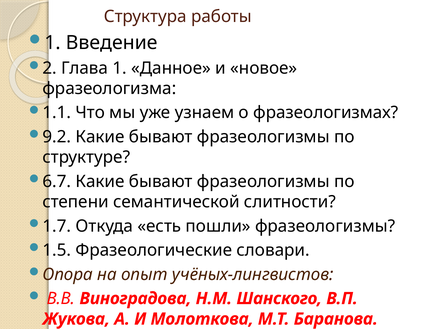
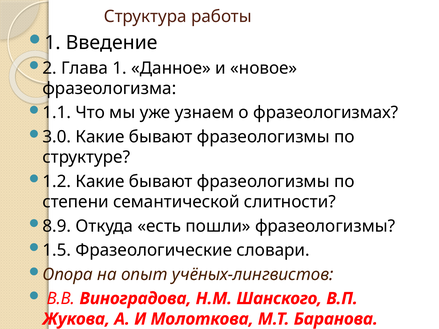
9.2: 9.2 -> 3.0 (57, 137)
6.7: 6.7 -> 1.2 (57, 182)
1.7: 1.7 -> 8.9 (57, 226)
